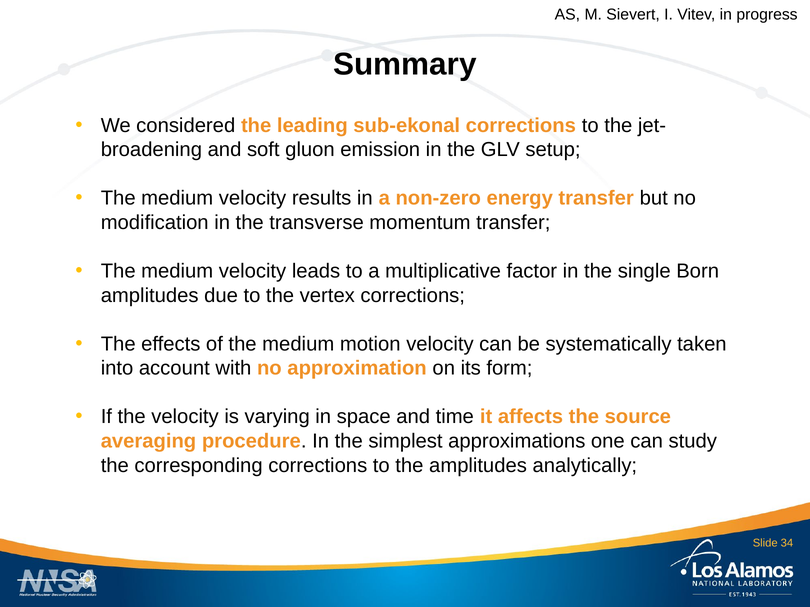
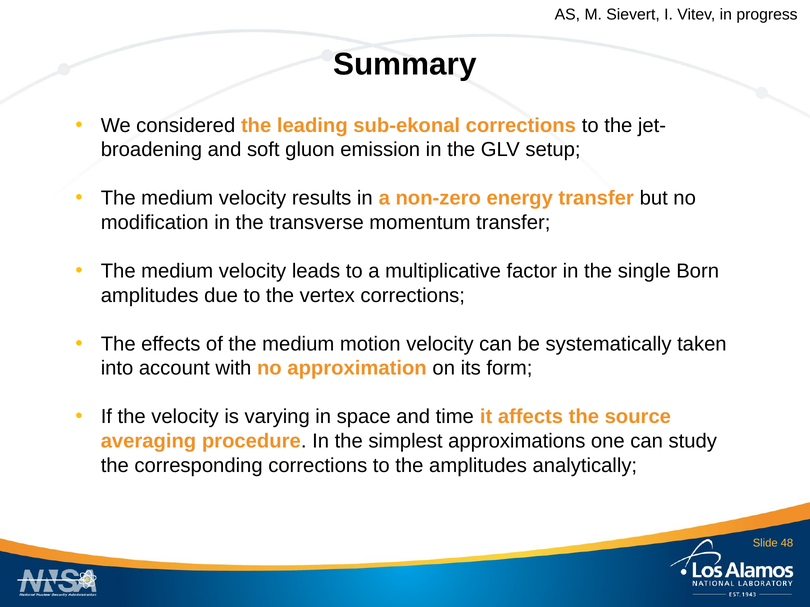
34: 34 -> 48 (787, 543)
